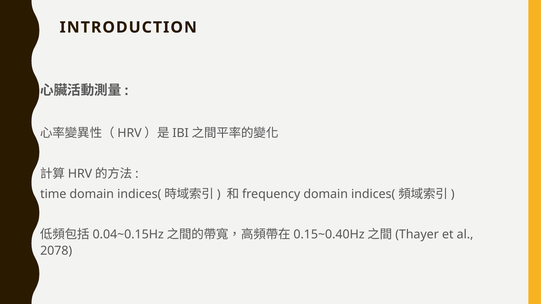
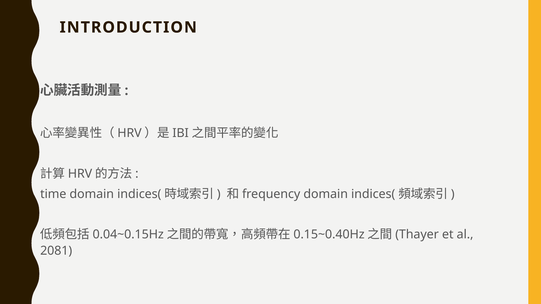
2078: 2078 -> 2081 (56, 251)
